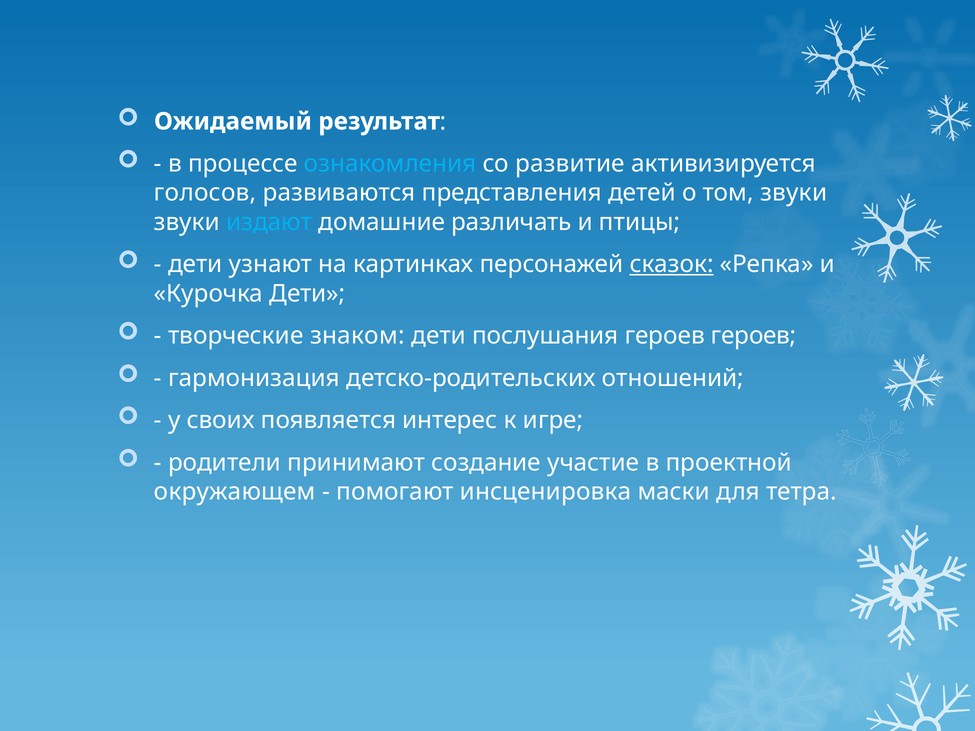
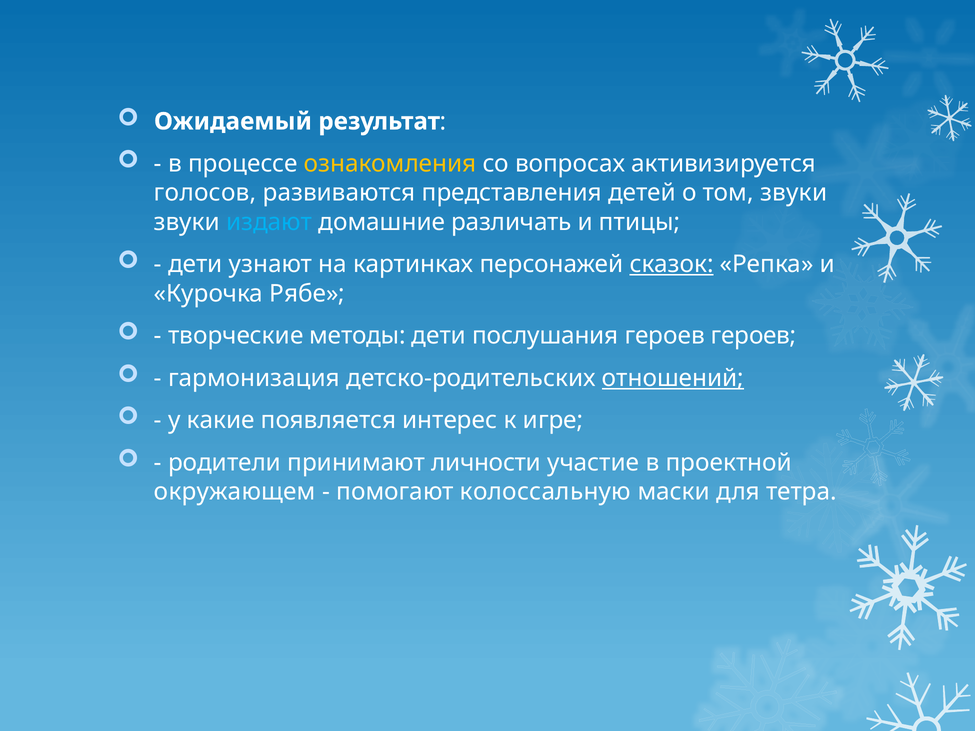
ознакомления colour: light blue -> yellow (390, 164)
развитие: развитие -> вопросах (570, 164)
Курочка Дети: Дети -> Рябе (307, 294)
знаком: знаком -> методы (358, 336)
отношений underline: none -> present (673, 378)
своих: своих -> какие (221, 421)
создание: создание -> личности (486, 463)
инсценировка: инсценировка -> колоссальную (545, 492)
